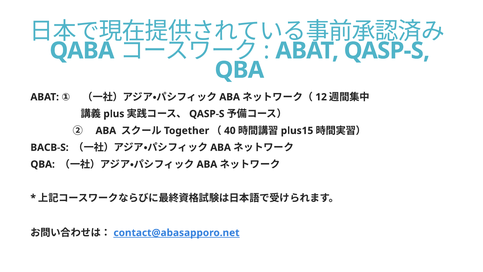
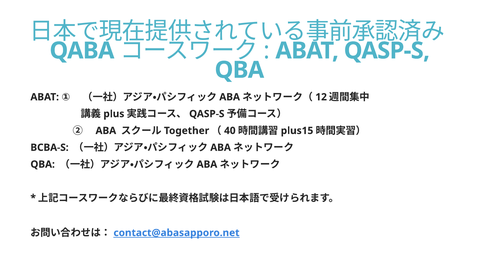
BACB-S: BACB-S -> BCBA-S (50, 147)
